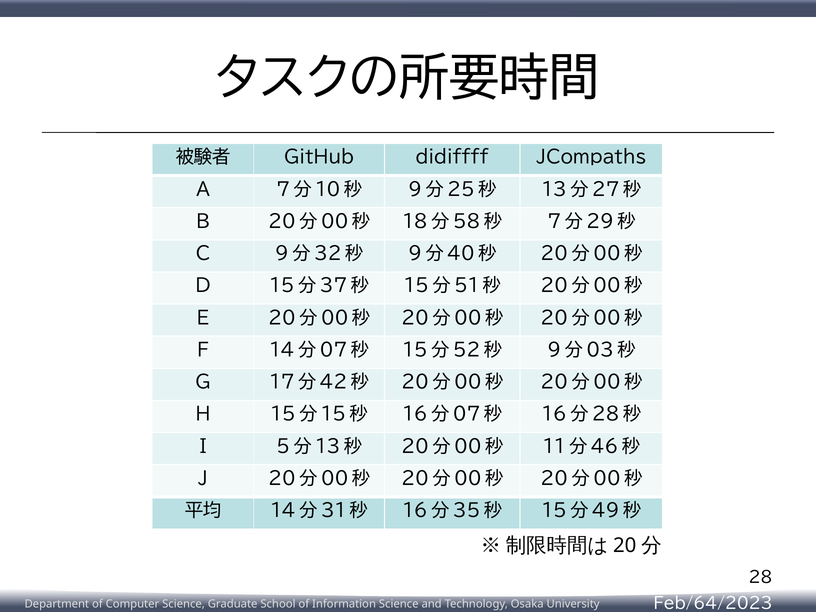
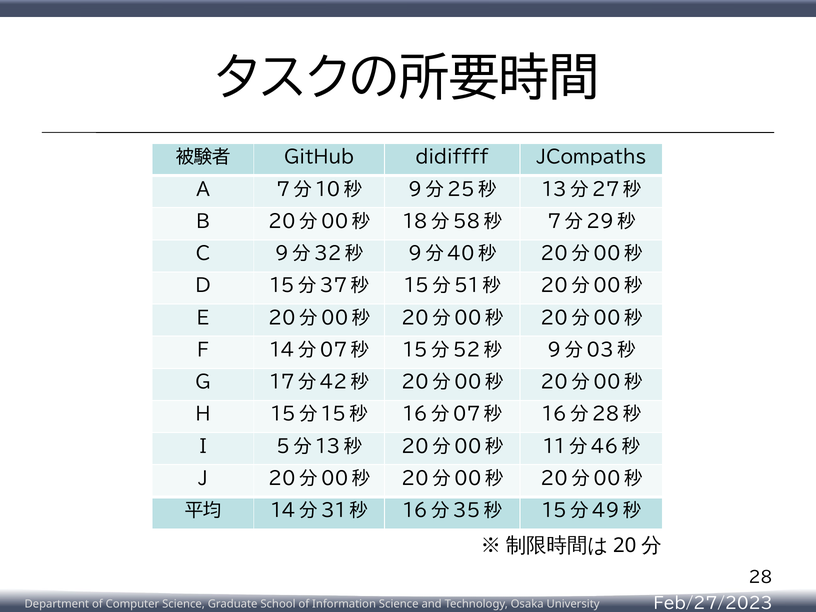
Feb/64/2023: Feb/64/2023 -> Feb/27/2023 (713, 603)
